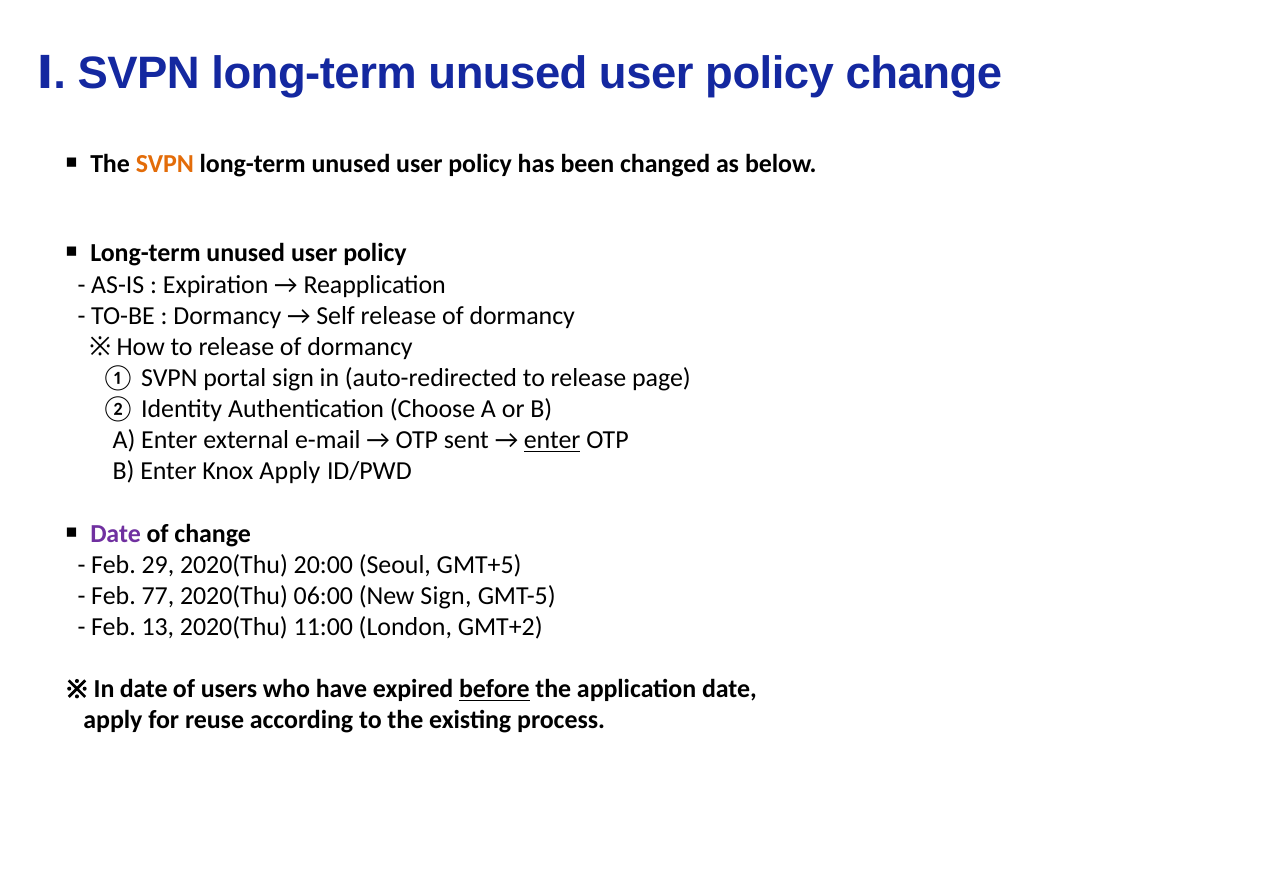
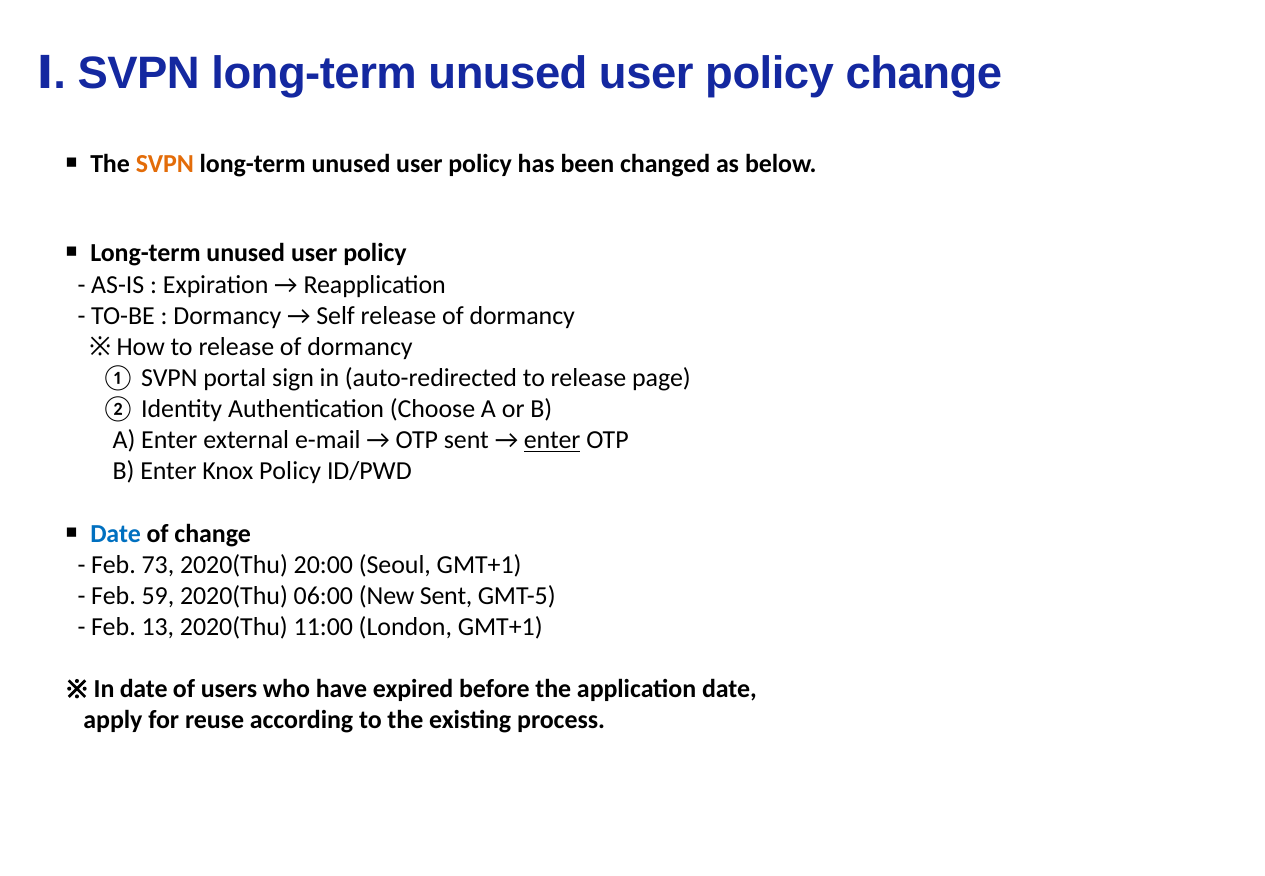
Knox Apply: Apply -> Policy (290, 471)
Date colour: purple -> blue (116, 533)
29: 29 -> 73 (158, 565)
Seoul GMT+5: GMT+5 -> GMT+1 (479, 565)
77: 77 -> 59 (158, 596)
New Sign: Sign -> Sent (446, 596)
London GMT+2: GMT+2 -> GMT+1 (500, 627)
before underline: present -> none (494, 689)
